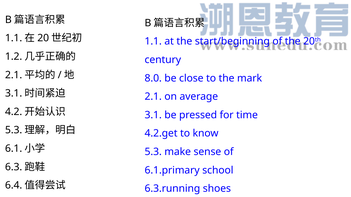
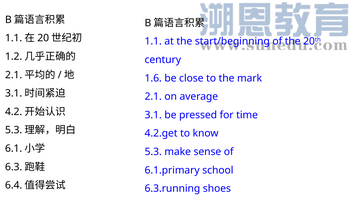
8.0: 8.0 -> 1.6 (153, 78)
